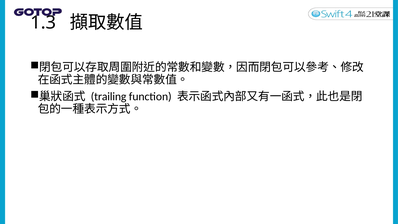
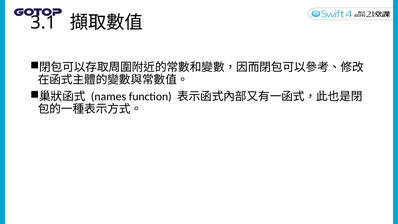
1.3: 1.3 -> 3.1 (43, 22)
trailing: trailing -> names (108, 97)
